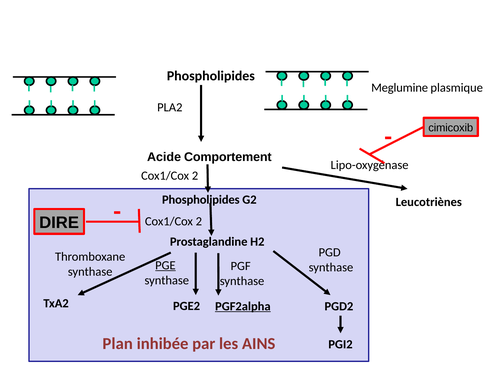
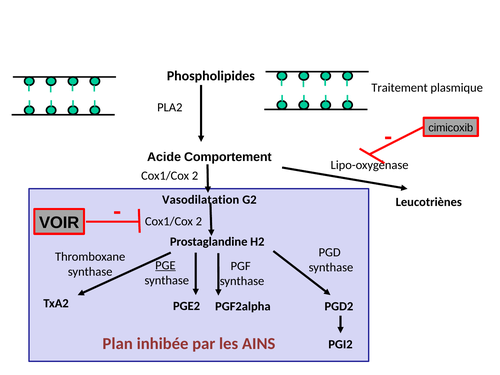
Meglumine: Meglumine -> Traitement (400, 88)
Phospholipides: Phospholipides -> Vasodilatation (201, 200)
DIRE: DIRE -> VOIR (59, 223)
PGF2alpha underline: present -> none (243, 306)
